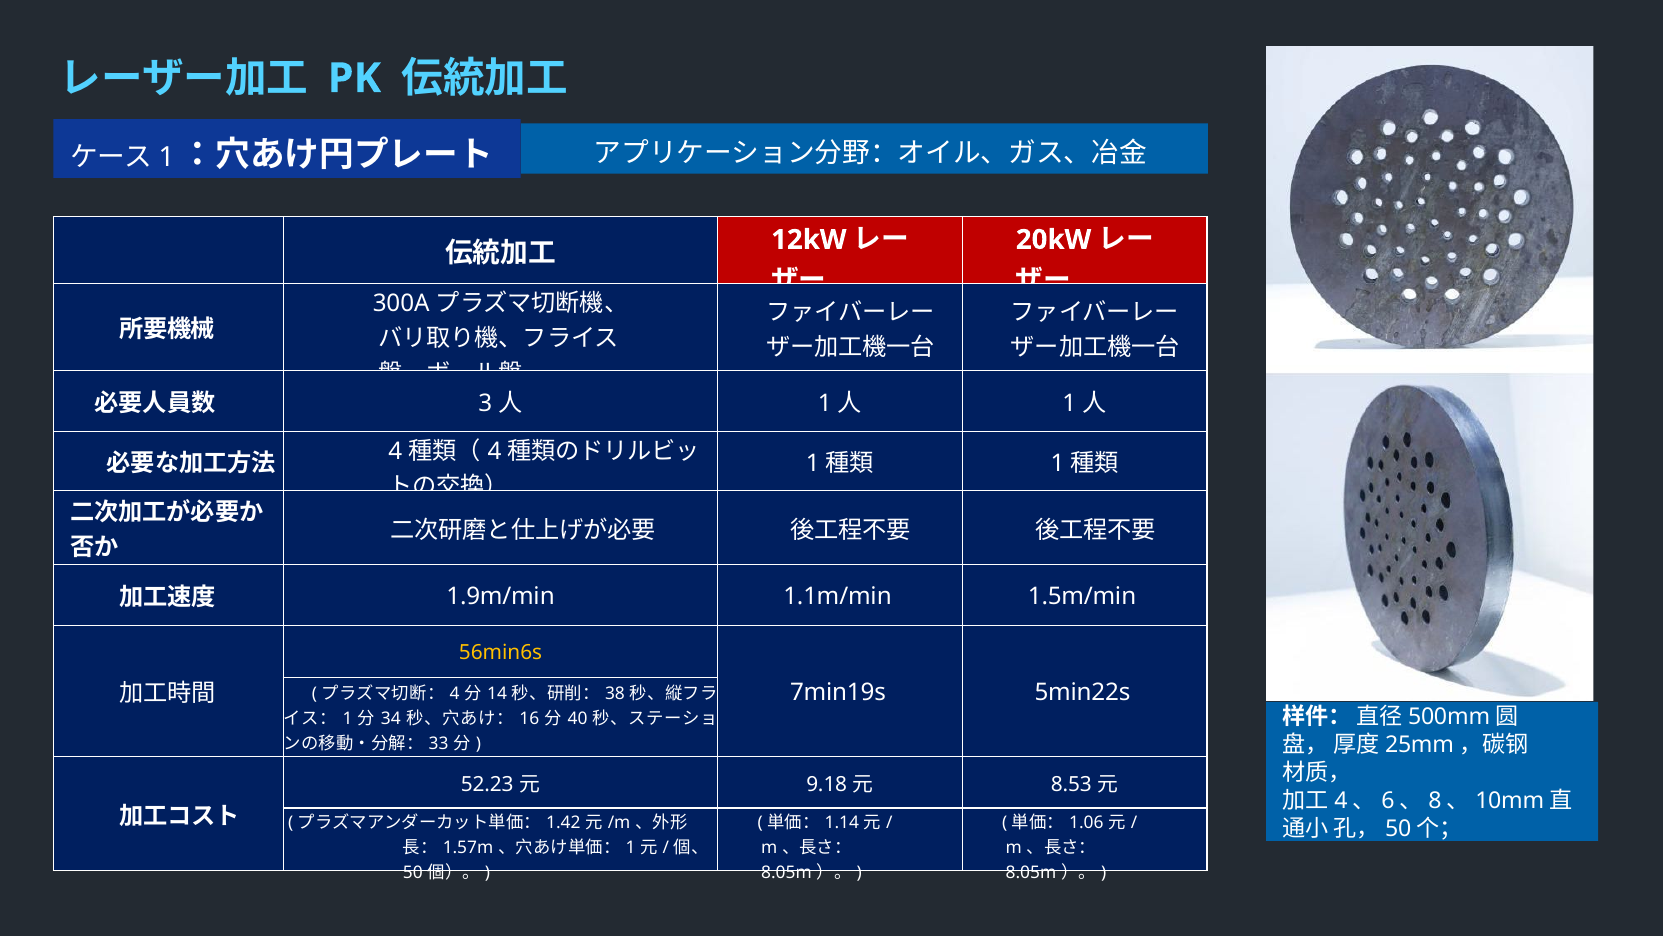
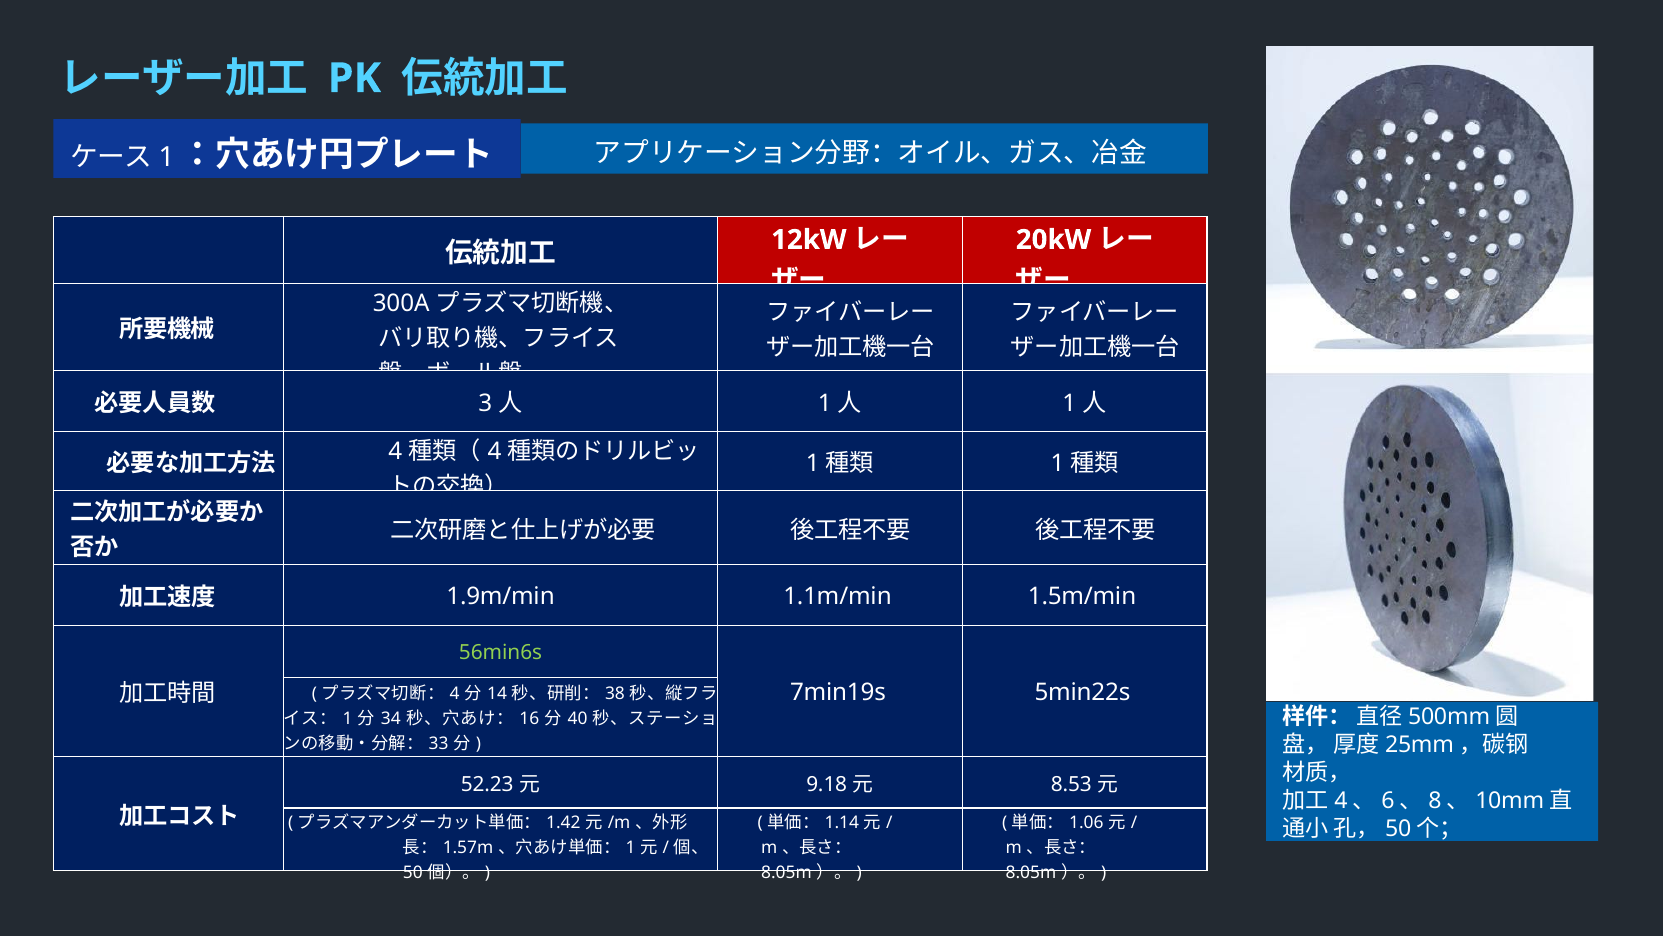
56min6s colour: yellow -> light green (501, 652)
